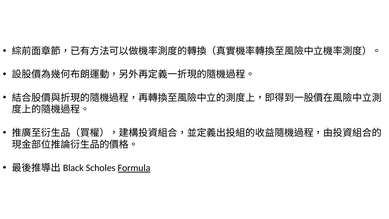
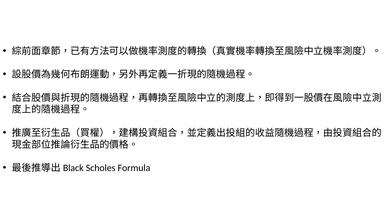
Formula underline: present -> none (134, 168)
